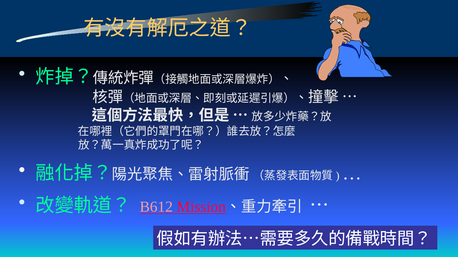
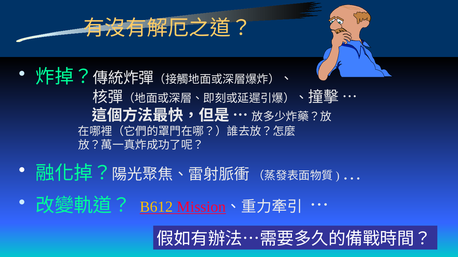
B612 colour: pink -> yellow (156, 207)
